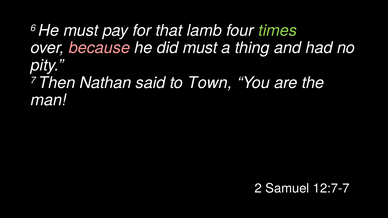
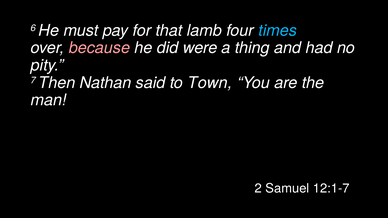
times colour: light green -> light blue (278, 30)
did must: must -> were (200, 48)
12:7-7: 12:7-7 -> 12:1-7 (331, 189)
